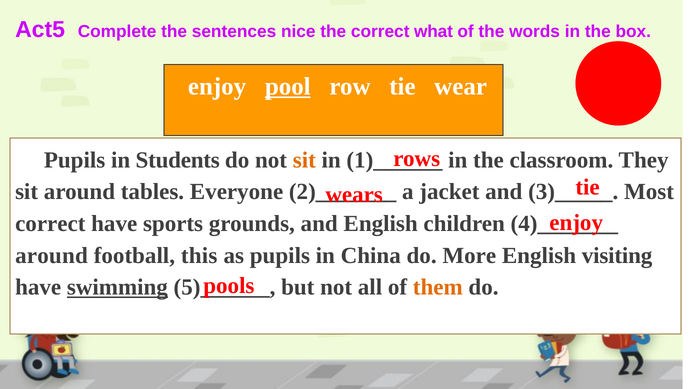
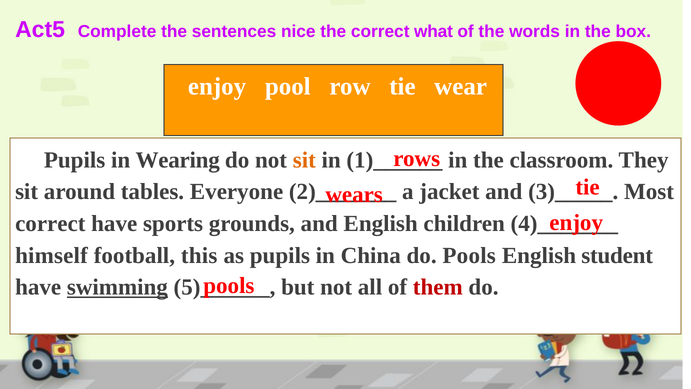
pool underline: present -> none (288, 87)
Students: Students -> Wearing (178, 160)
around: around -> himself (51, 255)
do More: More -> Pools (469, 255)
visiting: visiting -> student (617, 255)
them colour: orange -> red (438, 287)
